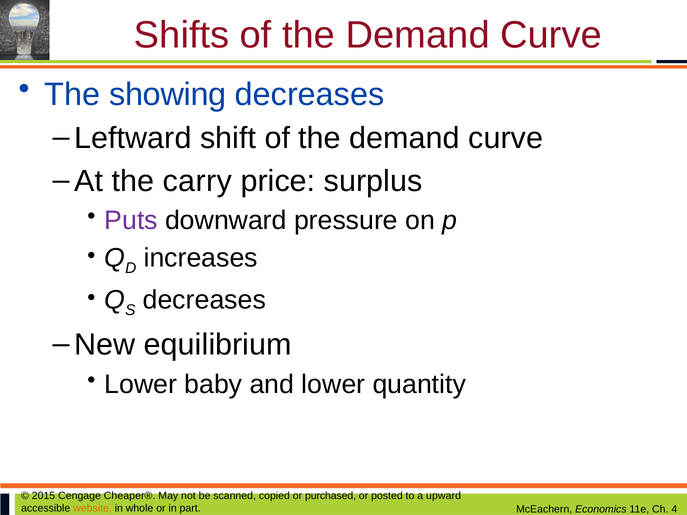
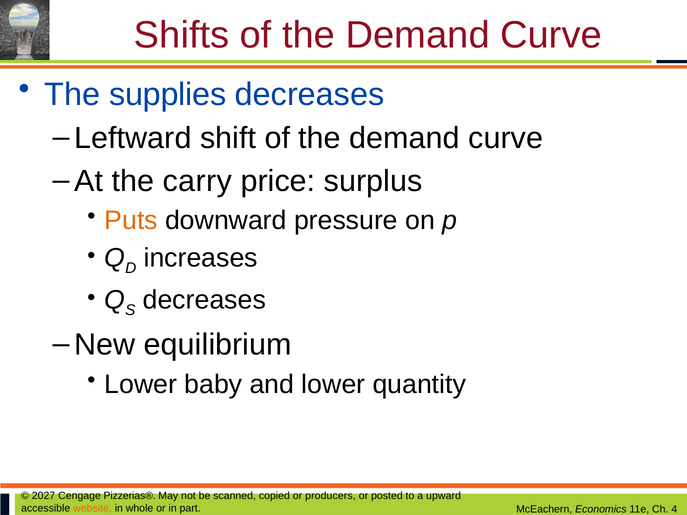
showing: showing -> supplies (168, 95)
Puts colour: purple -> orange (131, 221)
2015: 2015 -> 2027 (44, 496)
Cheaper®: Cheaper® -> Pizzerias® (130, 496)
purchased: purchased -> producers (330, 496)
